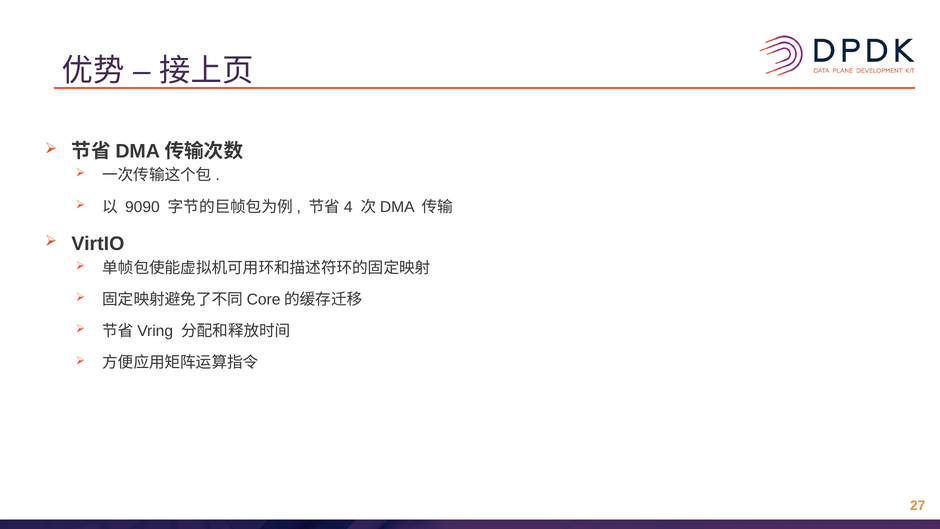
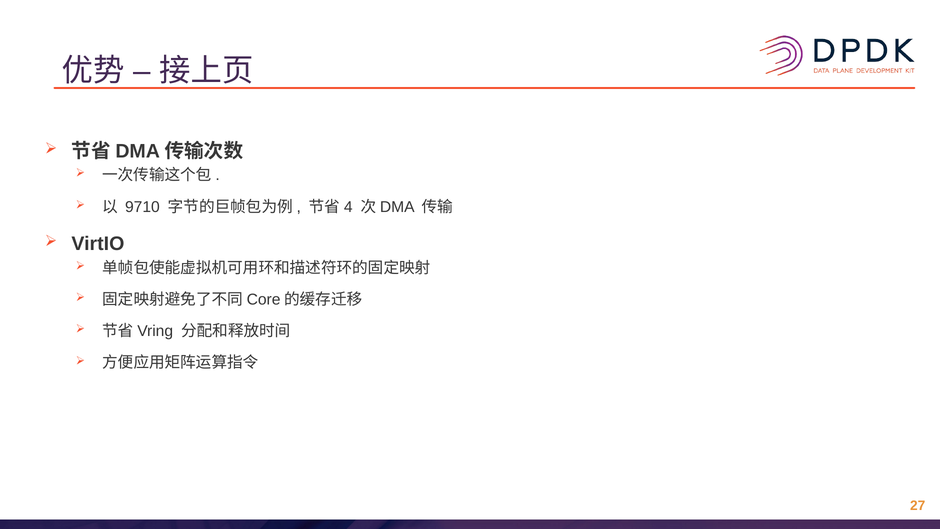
9090: 9090 -> 9710 (142, 207)
